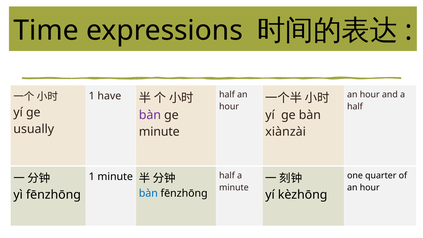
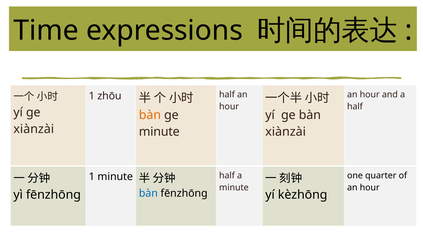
have: have -> zhōu (109, 96)
bàn colour: purple -> orange (150, 115)
usually: usually -> xiànzài (34, 129)
